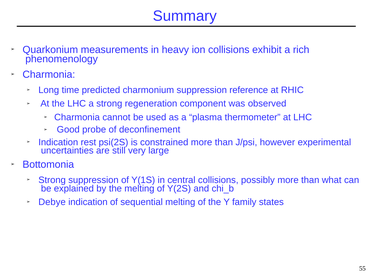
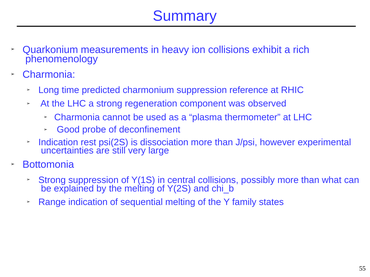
constrained: constrained -> dissociation (164, 142)
Debye: Debye -> Range (52, 202)
